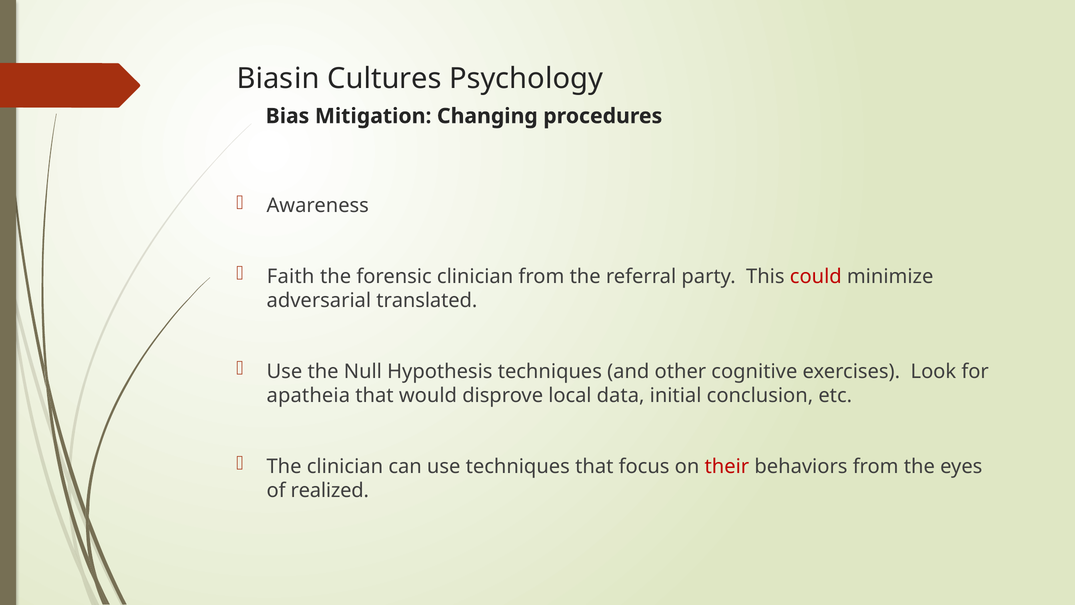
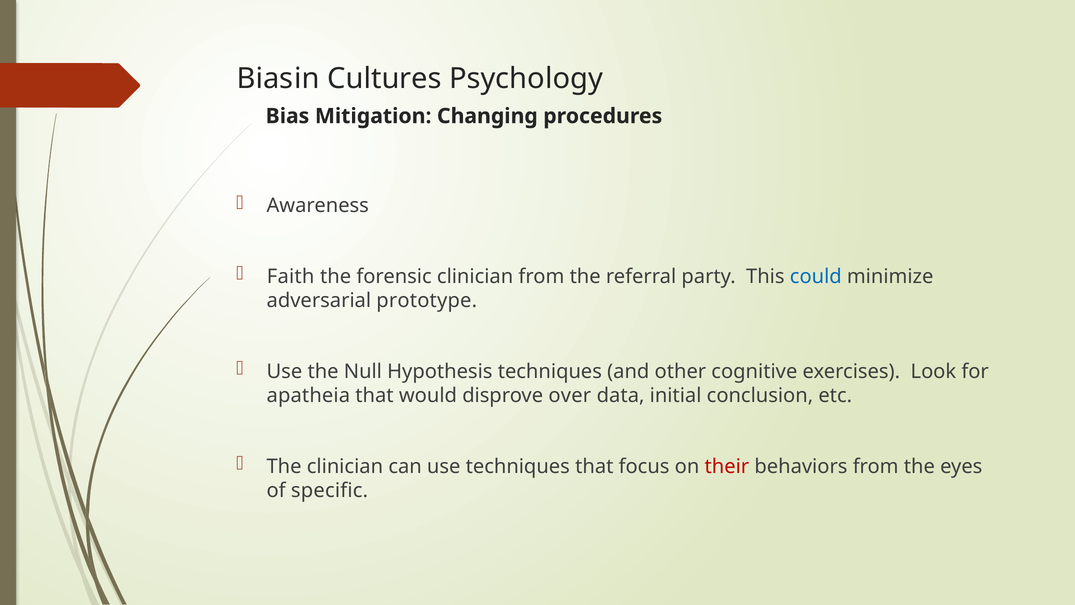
could colour: red -> blue (816, 276)
translated: translated -> prototype (427, 301)
local: local -> over (570, 396)
realized: realized -> specific (330, 491)
